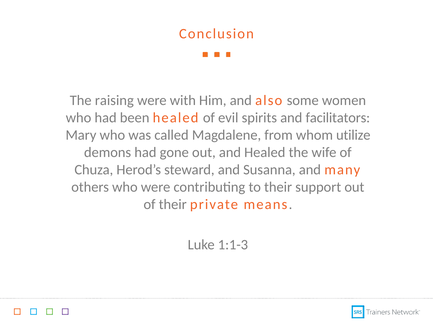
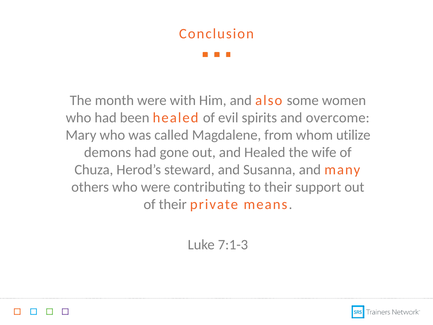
raising: raising -> month (114, 100)
facilitators: facilitators -> overcome (338, 118)
1:1-3: 1:1-3 -> 7:1-3 (233, 245)
